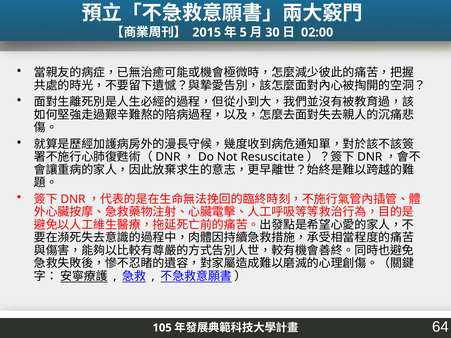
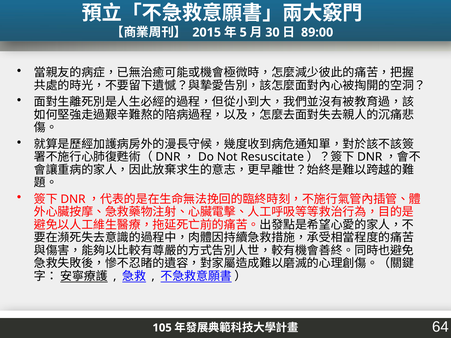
02:00: 02:00 -> 89:00 (317, 32)
